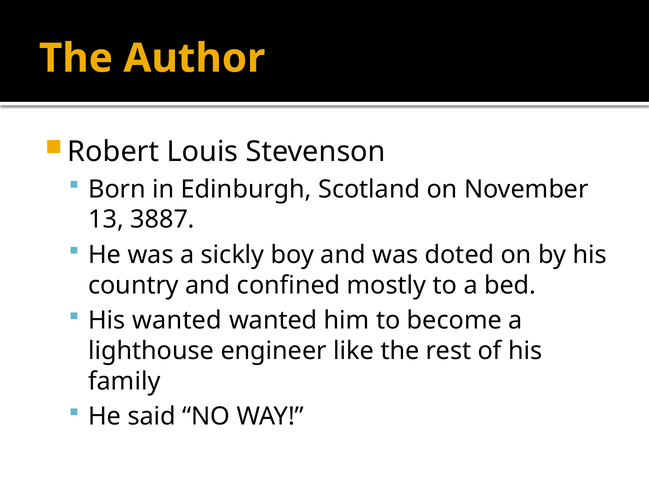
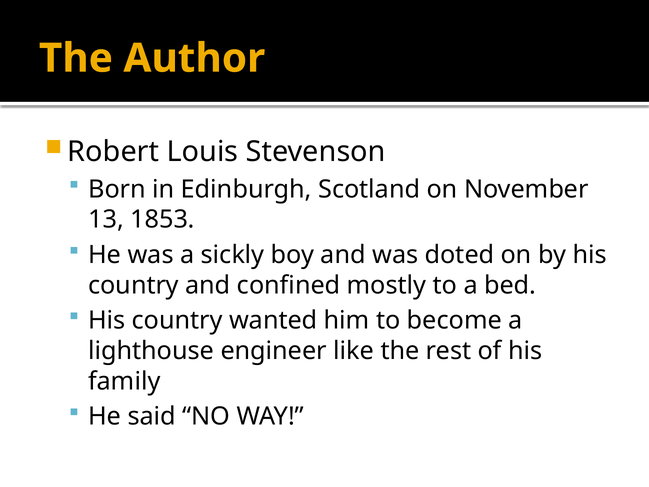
3887: 3887 -> 1853 (163, 219)
wanted: wanted -> country (177, 320)
